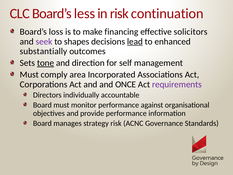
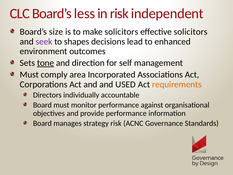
continuation: continuation -> independent (167, 13)
loss: loss -> size (56, 32)
make financing: financing -> solicitors (121, 32)
lead underline: present -> none (135, 41)
substantially: substantially -> environment (44, 51)
ONCE: ONCE -> USED (126, 84)
requirements colour: purple -> orange (177, 84)
